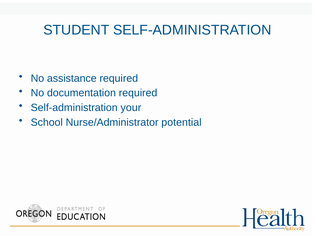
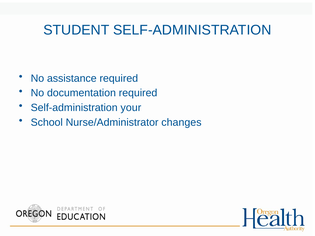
potential: potential -> changes (181, 123)
